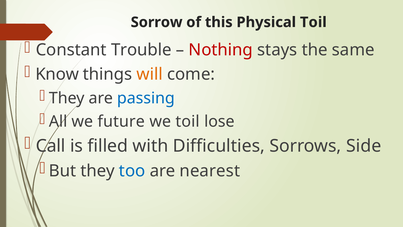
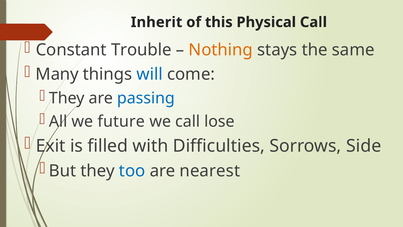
Sorrow: Sorrow -> Inherit (157, 22)
Physical Toil: Toil -> Call (313, 22)
Nothing colour: red -> orange (221, 50)
Know: Know -> Many (57, 74)
will colour: orange -> blue (150, 74)
we toil: toil -> call (188, 121)
Call: Call -> Exit (51, 146)
